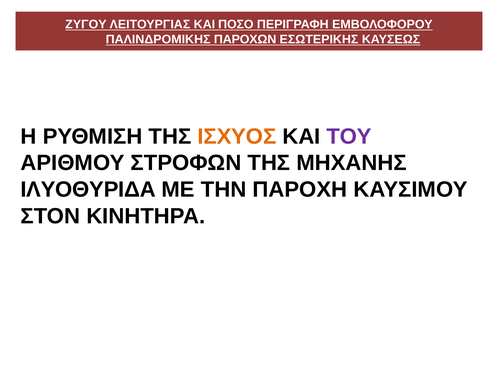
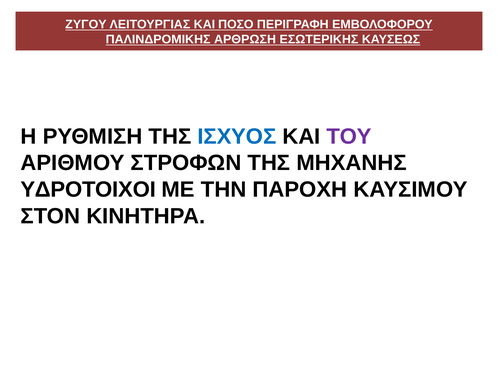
ΠΑΡΟΧΩΝ: ΠΑΡΟΧΩΝ -> ΑΡΘΡΩΣΗ (245, 39)
ΙΣΧΥΟΣ colour: orange -> blue (237, 137)
ΙΛΥΟΘΥΡΙΔΑ: ΙΛΥΟΘΥΡΙΔΑ -> ΥΔΡΟΤΟΙΧΟΙ (88, 190)
